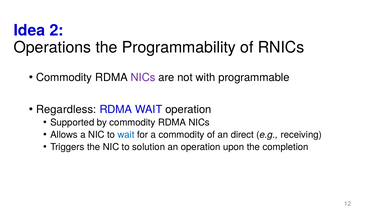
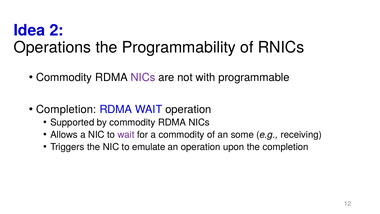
Regardless: Regardless -> Completion (66, 109)
wait colour: blue -> purple (126, 135)
direct: direct -> some (242, 135)
solution: solution -> emulate (149, 147)
